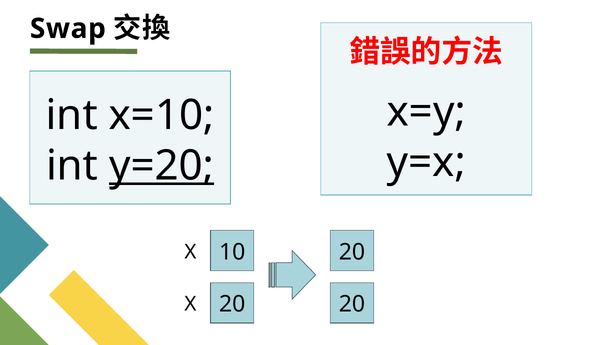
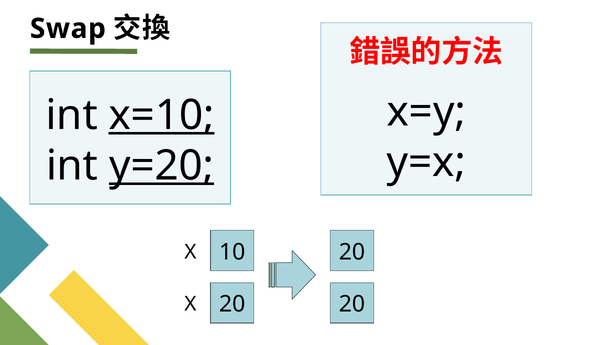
x=10 underline: none -> present (162, 115)
